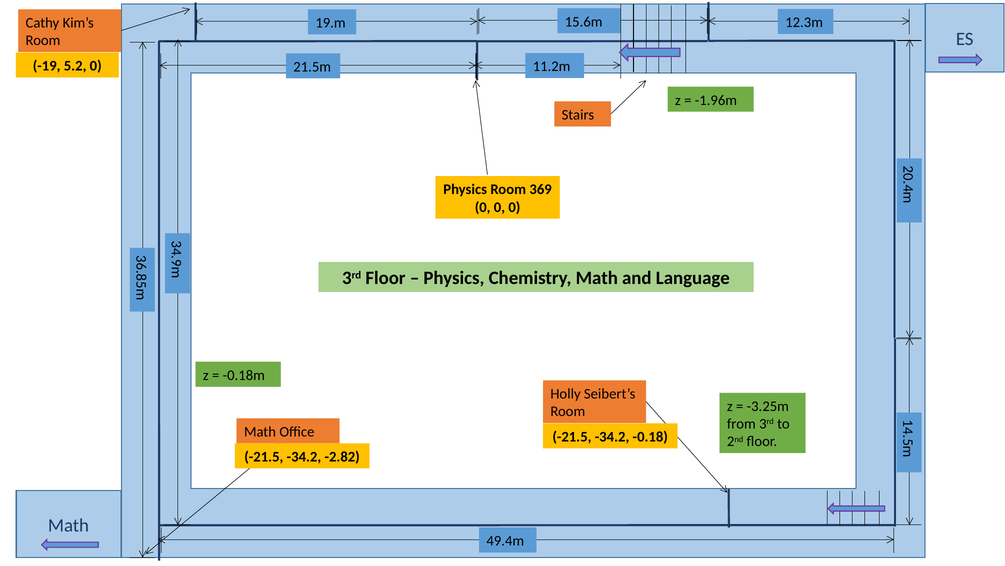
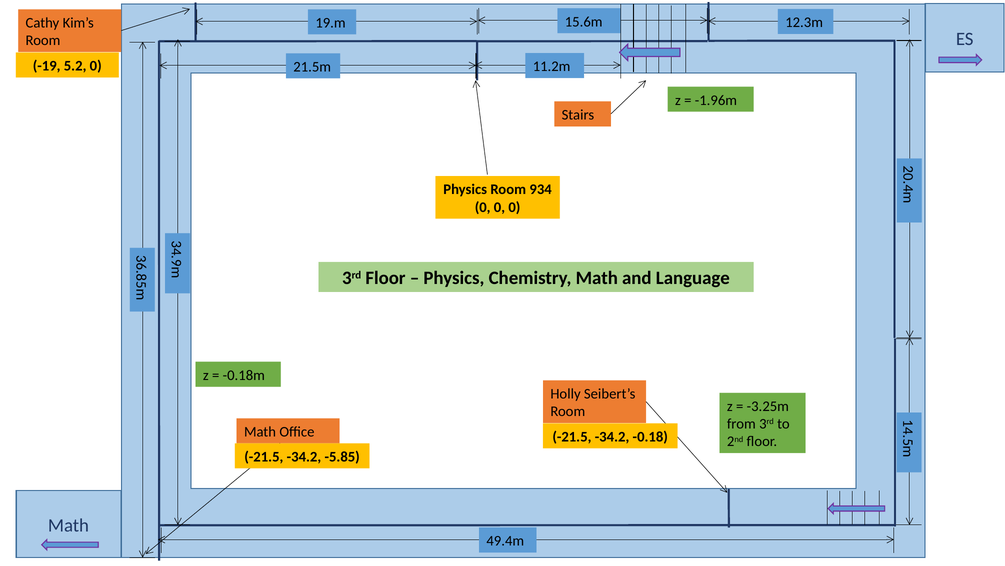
369: 369 -> 934 (541, 189)
-2.82: -2.82 -> -5.85 (342, 456)
